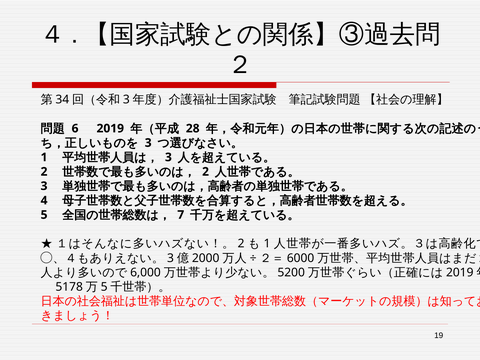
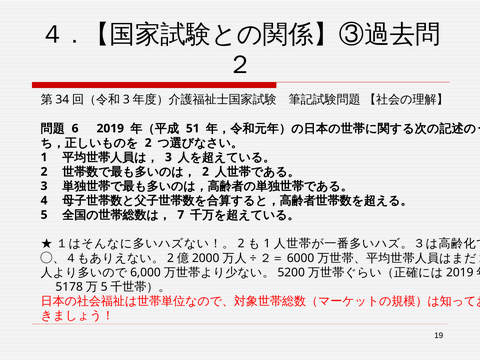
28: 28 -> 51 (193, 128)
3: 3 -> 2 (148, 143)
3: 3 -> 2 (170, 258)
